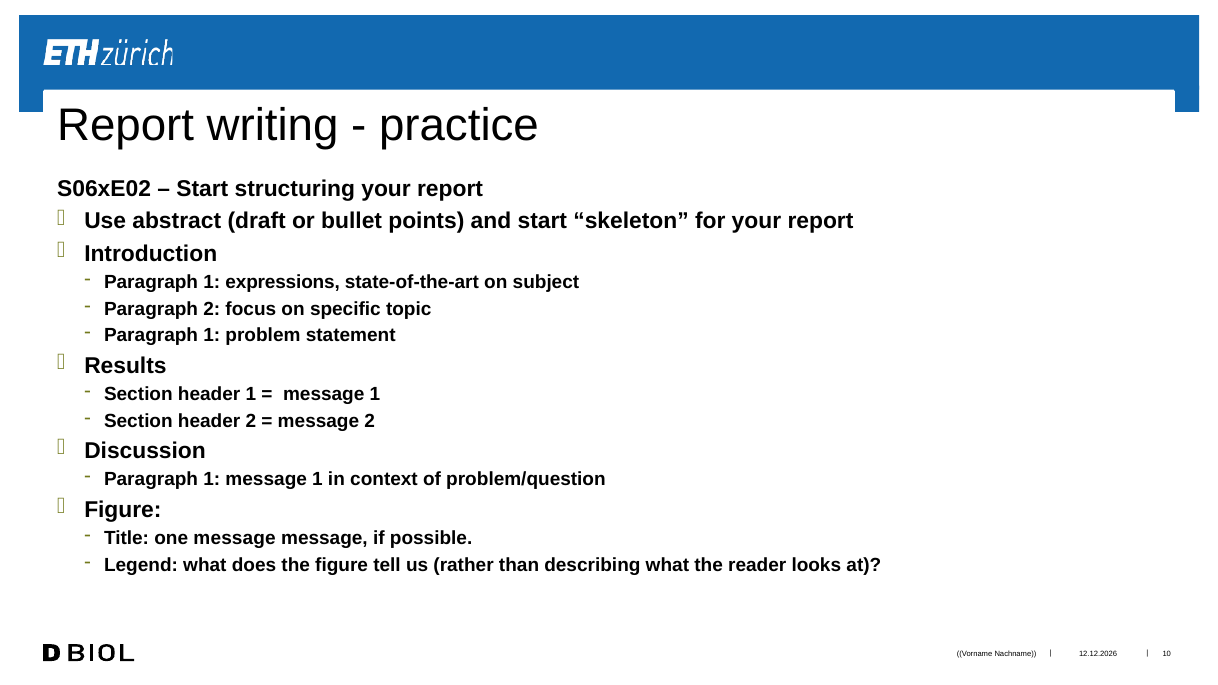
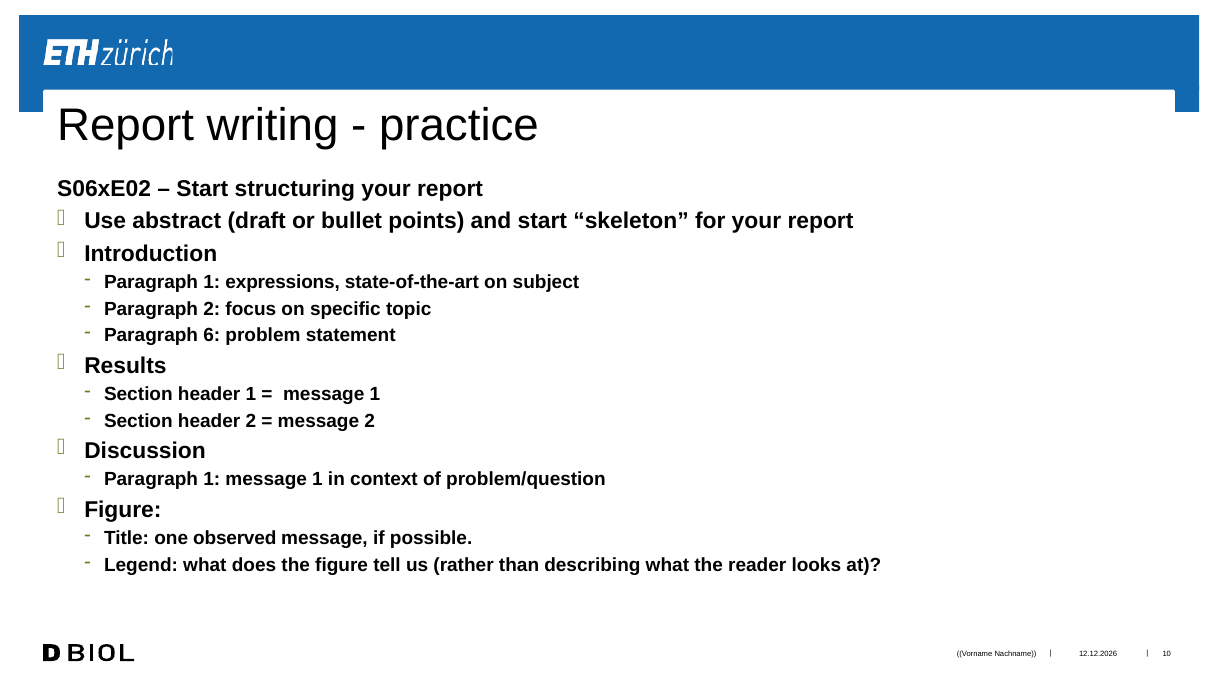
1: 1 -> 6 (212, 336)
one message: message -> observed (235, 539)
